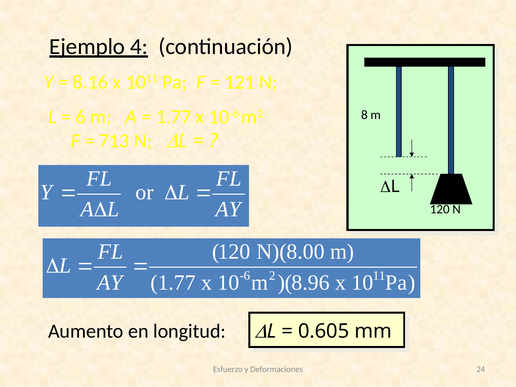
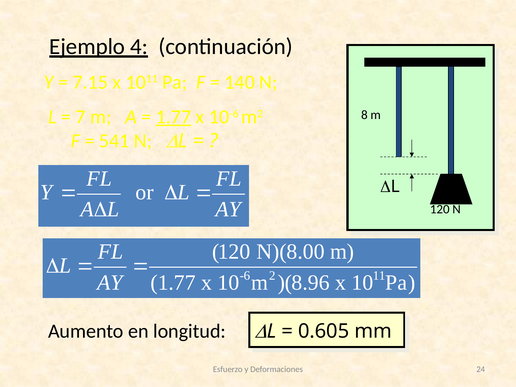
8.16: 8.16 -> 7.15 (90, 82)
121: 121 -> 140 (240, 82)
6: 6 -> 7 (81, 117)
1.77 underline: none -> present (173, 117)
713: 713 -> 541 (114, 141)
